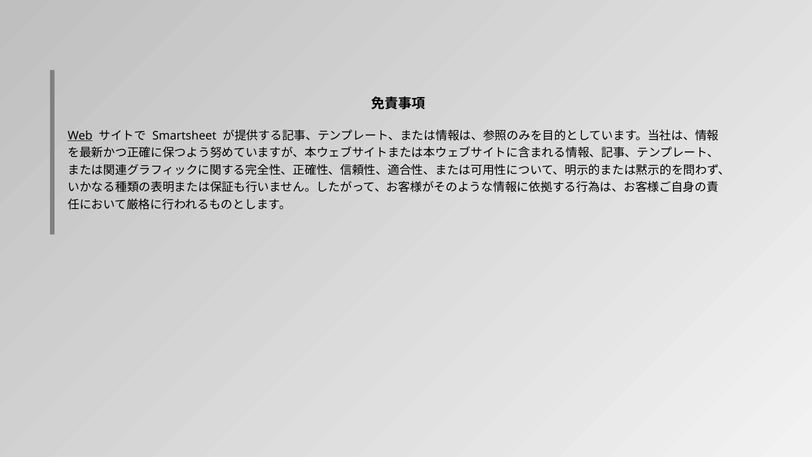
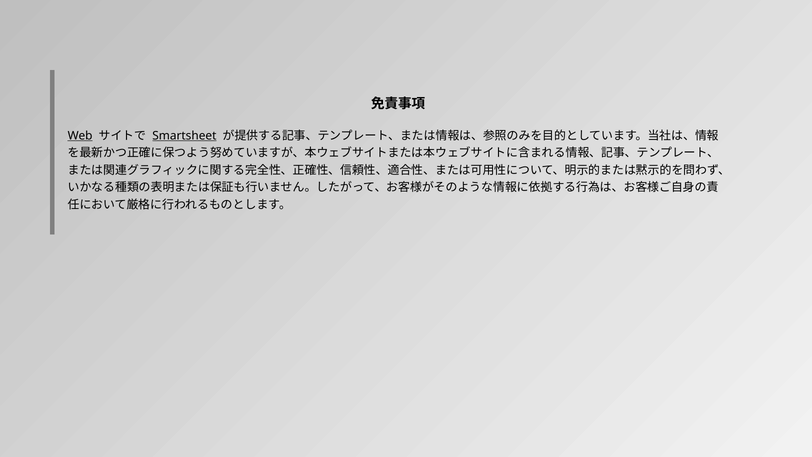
Smartsheet underline: none -> present (184, 136)
